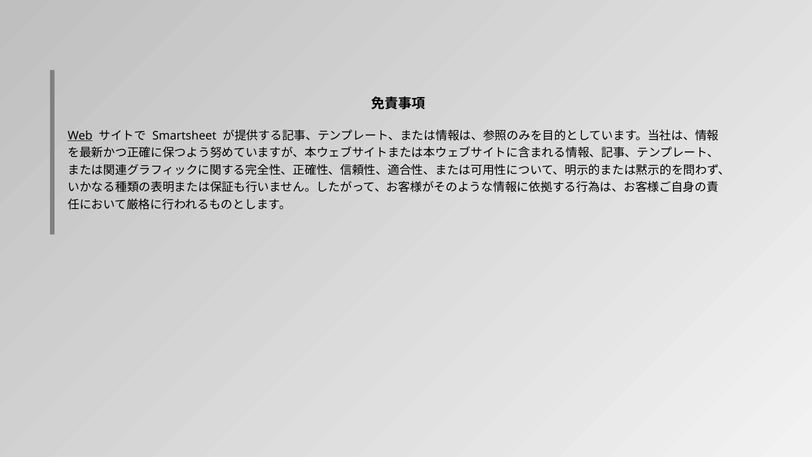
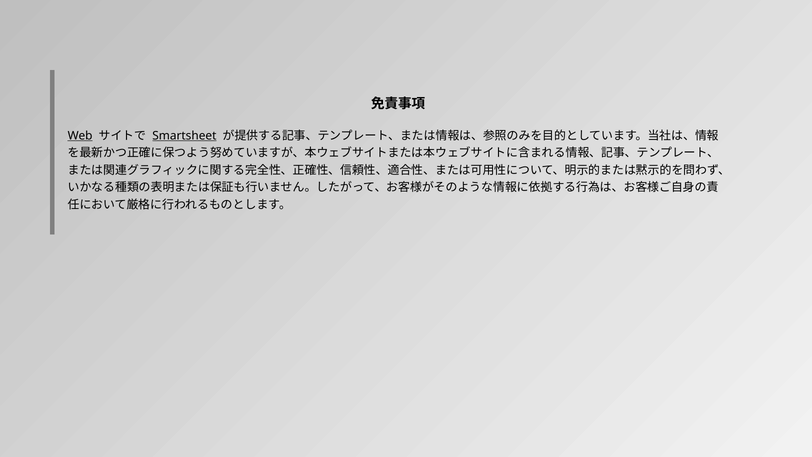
Smartsheet underline: none -> present (184, 136)
